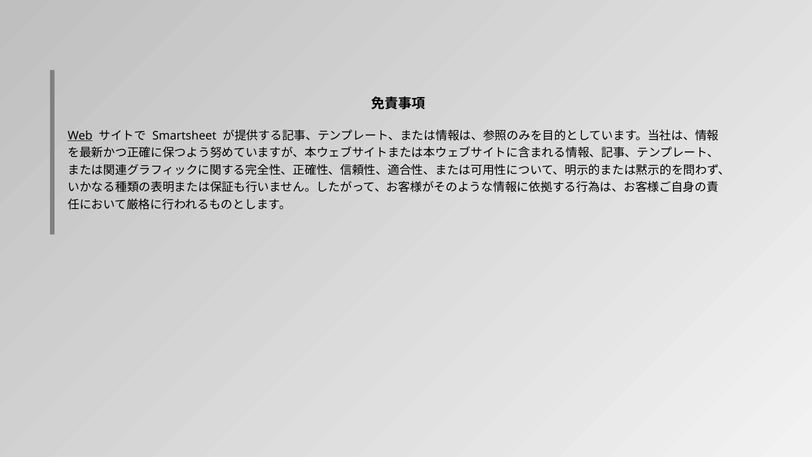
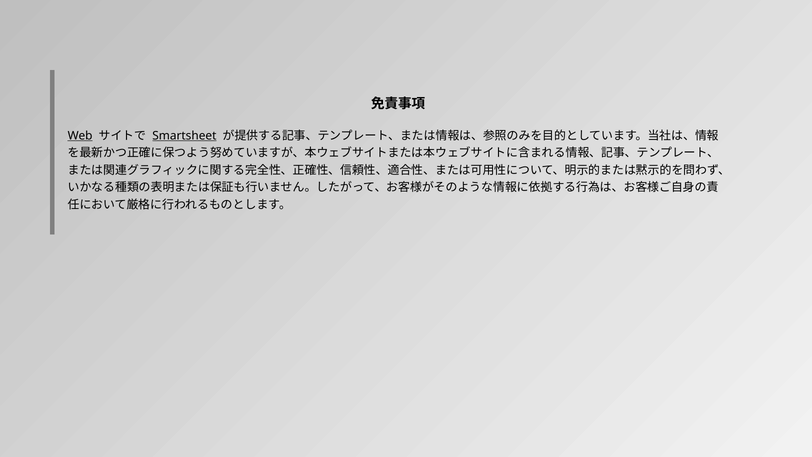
Smartsheet underline: none -> present (184, 136)
